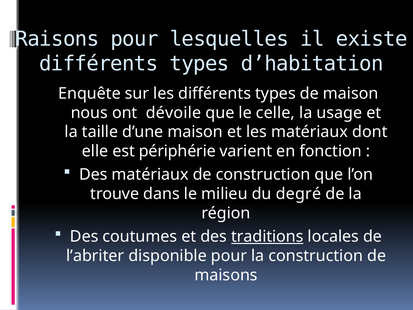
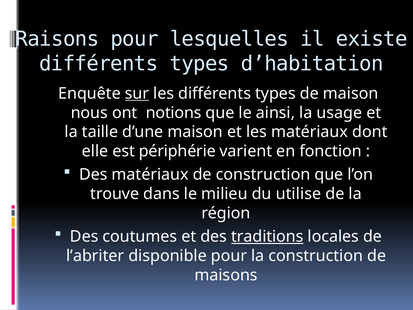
sur underline: none -> present (137, 93)
dévoile: dévoile -> notions (174, 113)
celle: celle -> ainsi (276, 113)
degré: degré -> utilise (299, 194)
